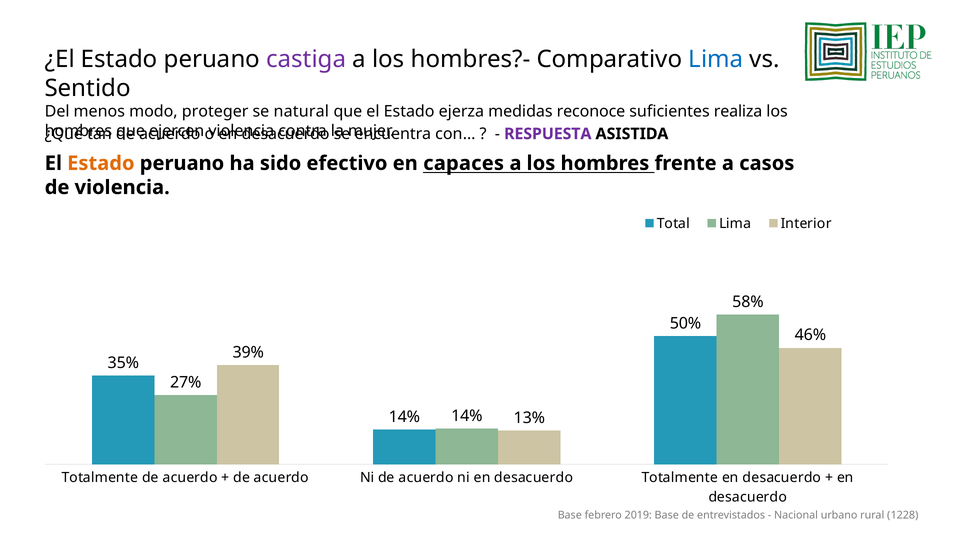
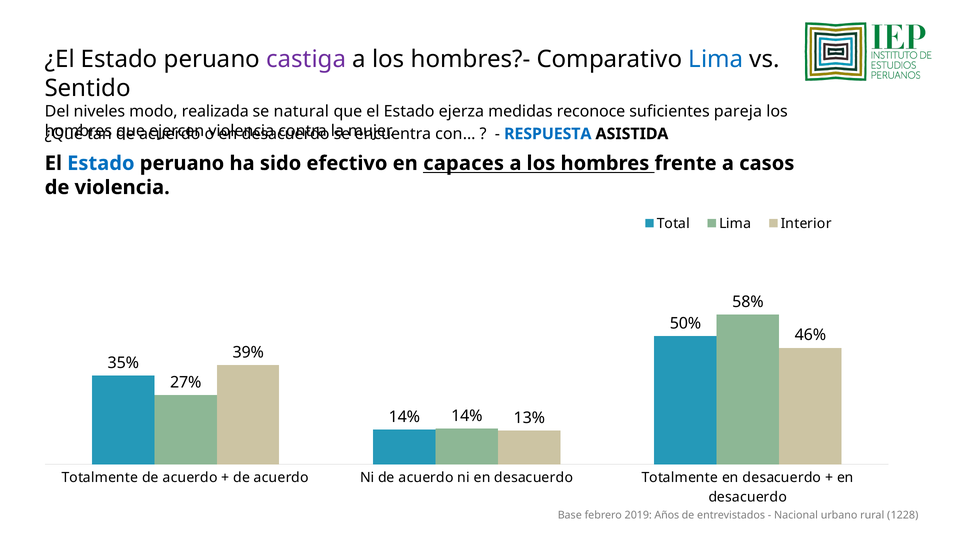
menos: menos -> niveles (99, 112)
proteger: proteger -> realizada (215, 112)
realiza: realiza -> pareja (738, 112)
RESPUESTA colour: purple -> blue (548, 134)
Estado colour: orange -> blue (101, 163)
Base: Base -> Años (667, 515)
